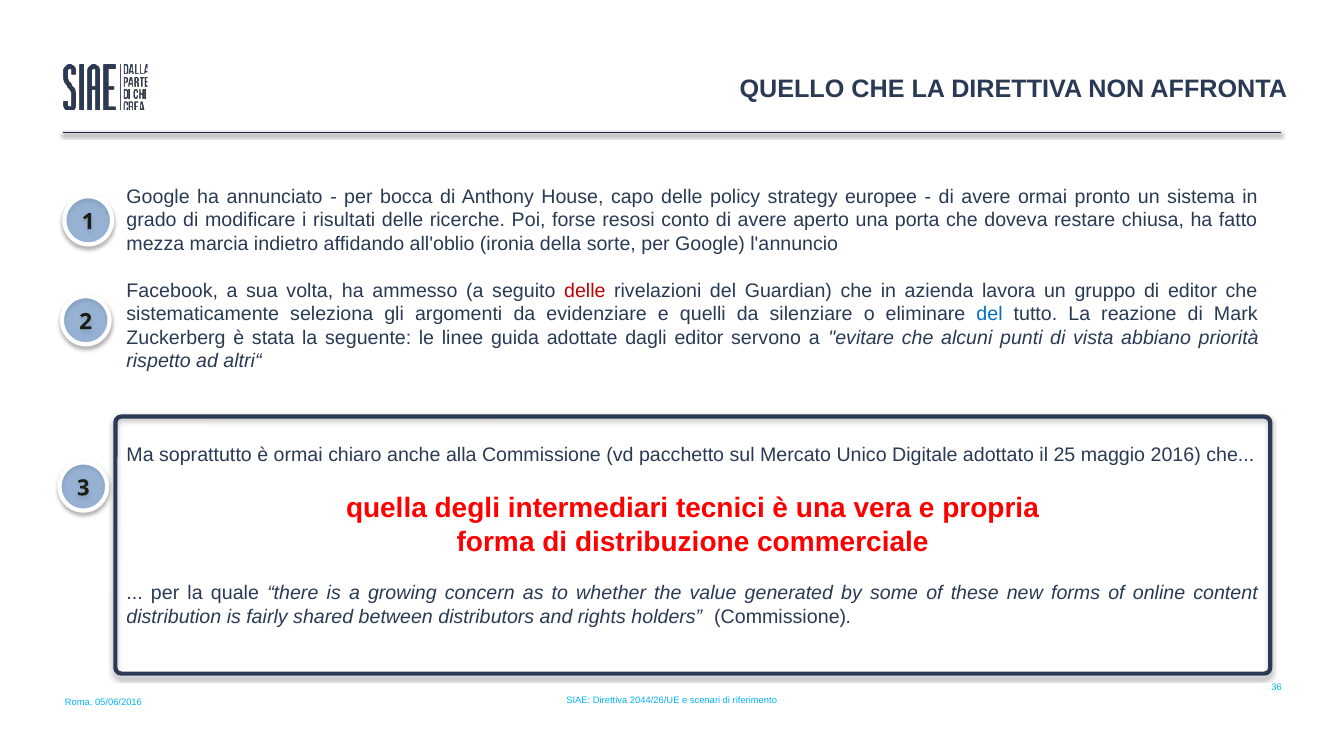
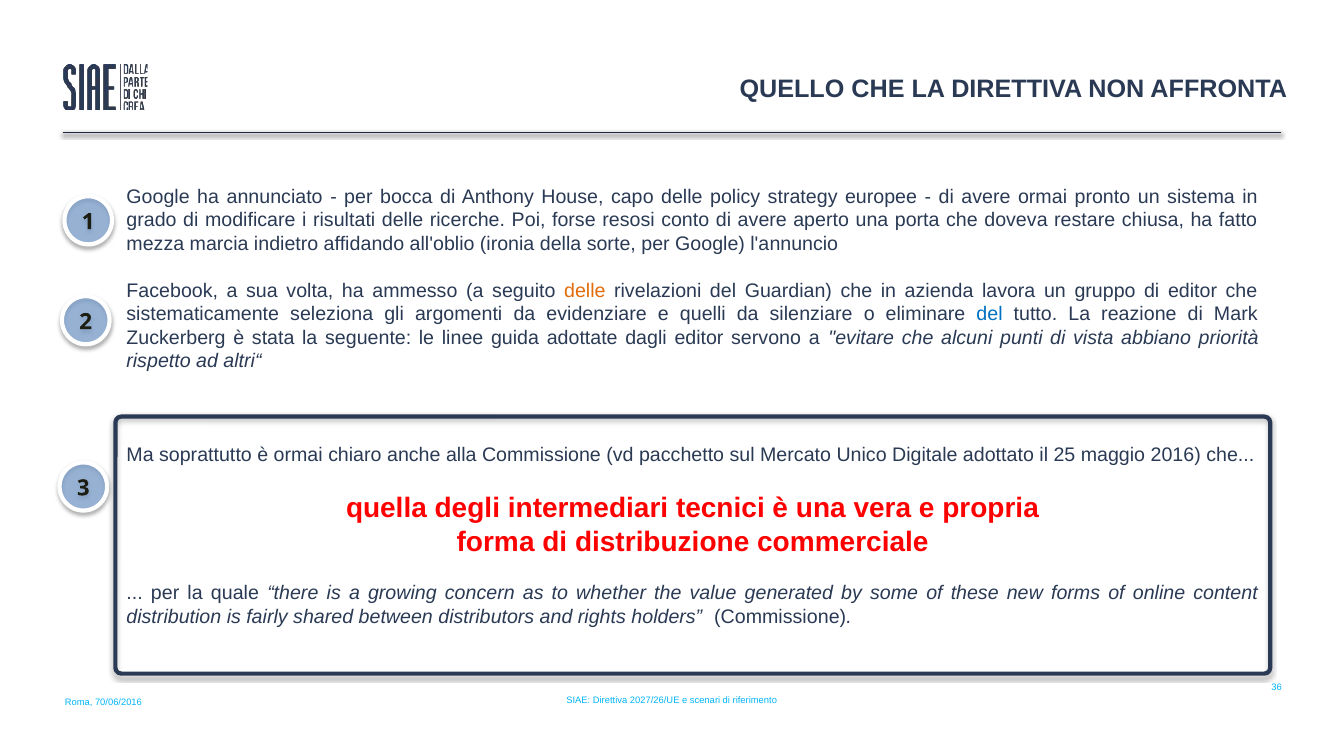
delle colour: red -> orange (585, 291)
2044/26/UE: 2044/26/UE -> 2027/26/UE (655, 700)
05/06/2016: 05/06/2016 -> 70/06/2016 (118, 703)
